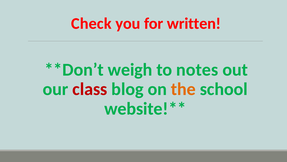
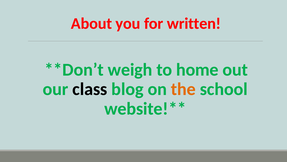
Check: Check -> About (91, 23)
notes: notes -> home (197, 70)
class colour: red -> black (90, 89)
